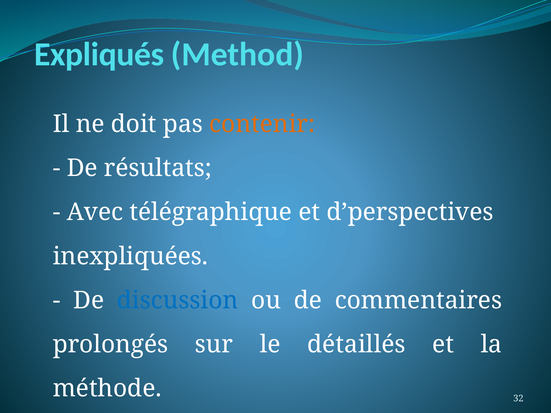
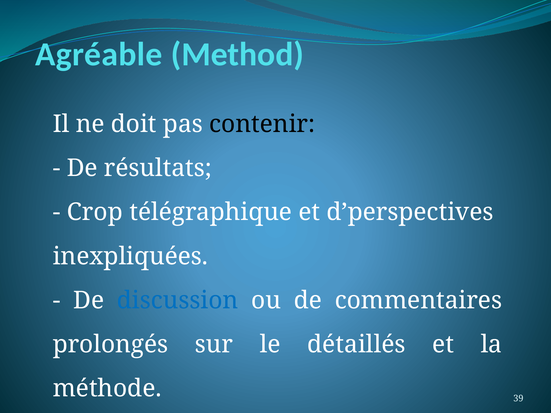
Expliqués: Expliqués -> Agréable (99, 54)
contenir colour: orange -> black (262, 124)
Avec: Avec -> Crop (95, 212)
32: 32 -> 39 (518, 399)
